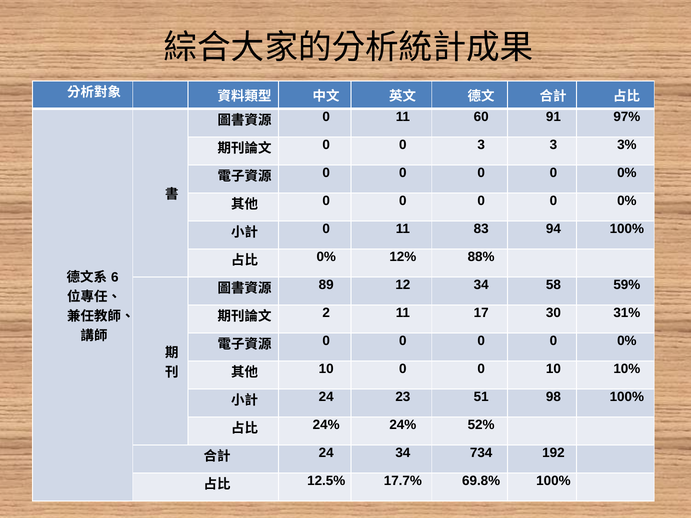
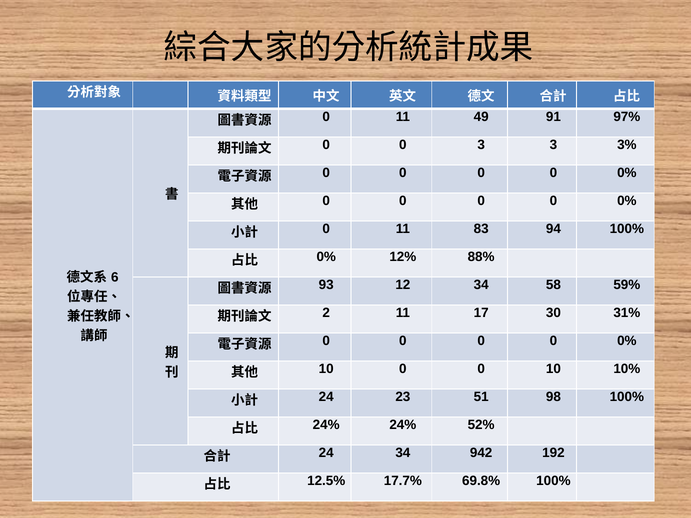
60: 60 -> 49 (481, 117)
89: 89 -> 93 (326, 285)
734: 734 -> 942 (481, 453)
